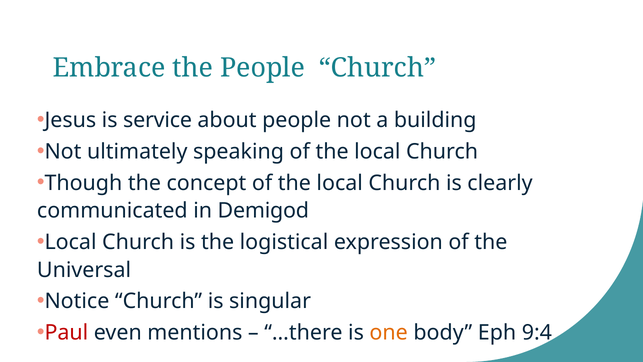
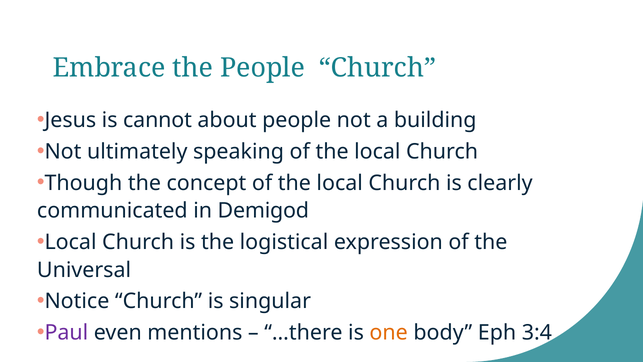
service: service -> cannot (158, 120)
Paul colour: red -> purple (66, 333)
9:4: 9:4 -> 3:4 (537, 333)
